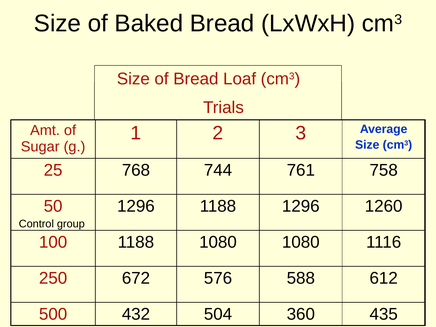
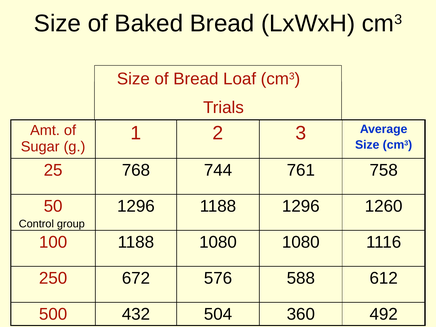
435: 435 -> 492 (384, 314)
